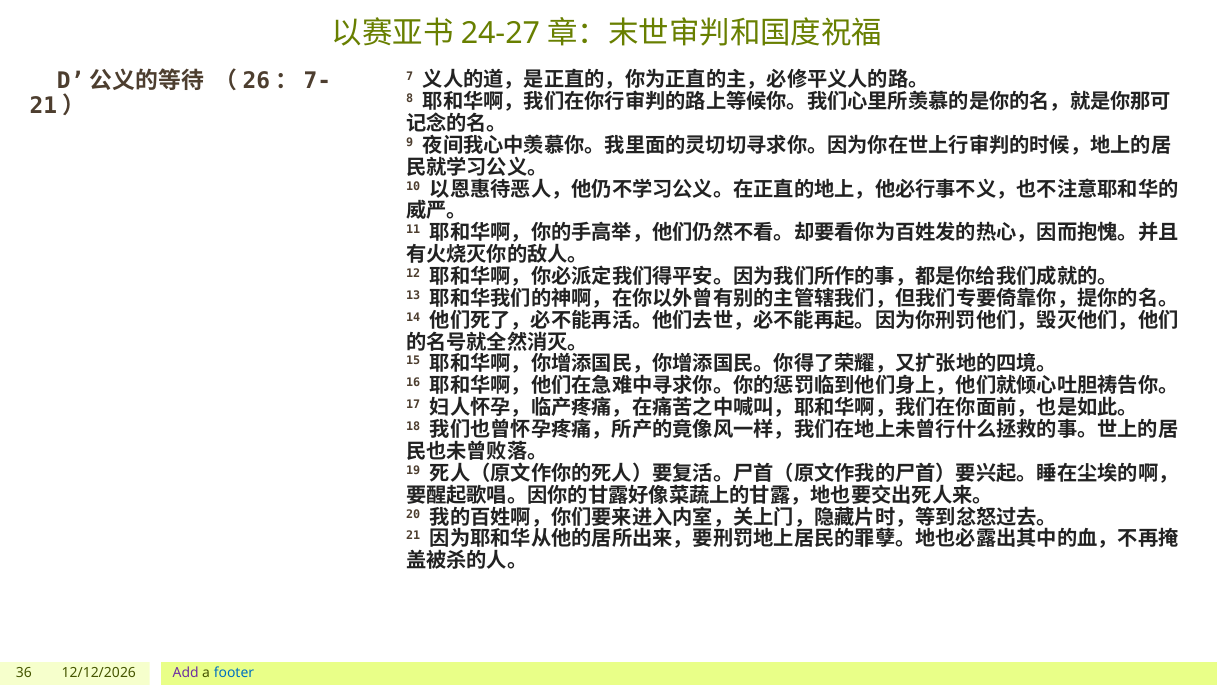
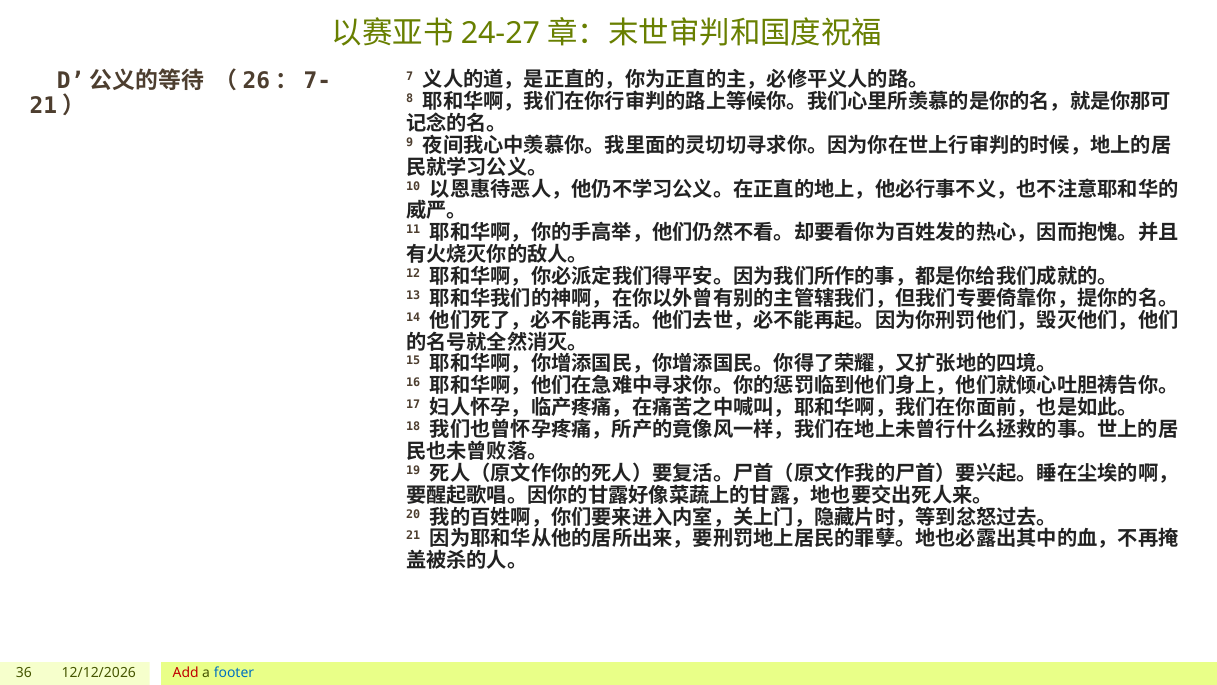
Add colour: purple -> red (186, 673)
